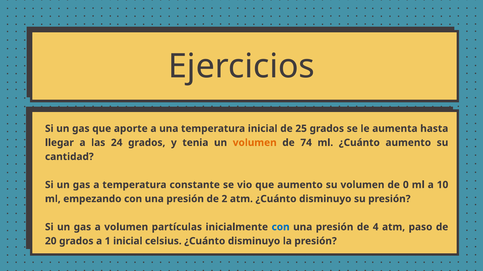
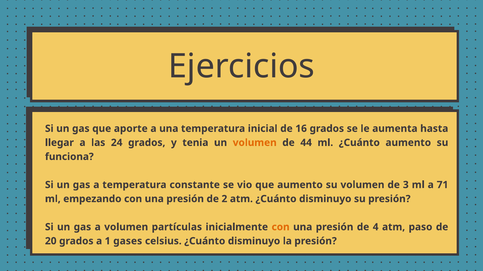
25: 25 -> 16 (301, 129)
74: 74 -> 44 (306, 143)
cantidad: cantidad -> funciona (69, 157)
0: 0 -> 3 (406, 185)
10: 10 -> 71 (443, 185)
con colour: blue -> orange (281, 228)
1 inicial: inicial -> gases (128, 242)
